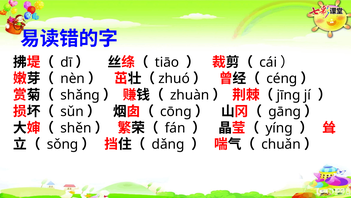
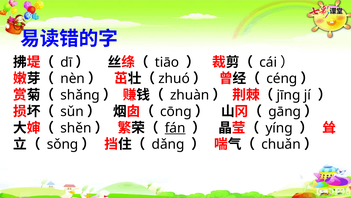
fán underline: none -> present (175, 128)
